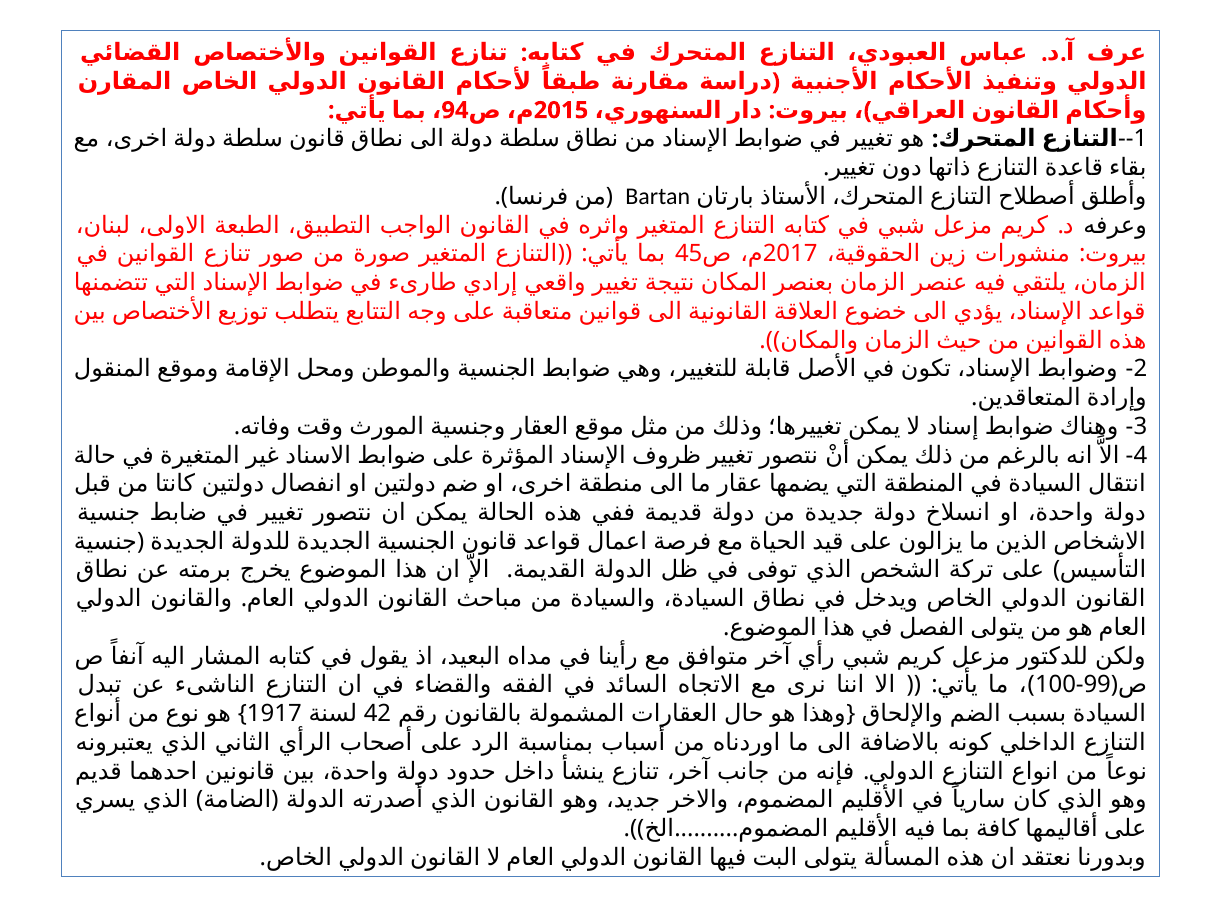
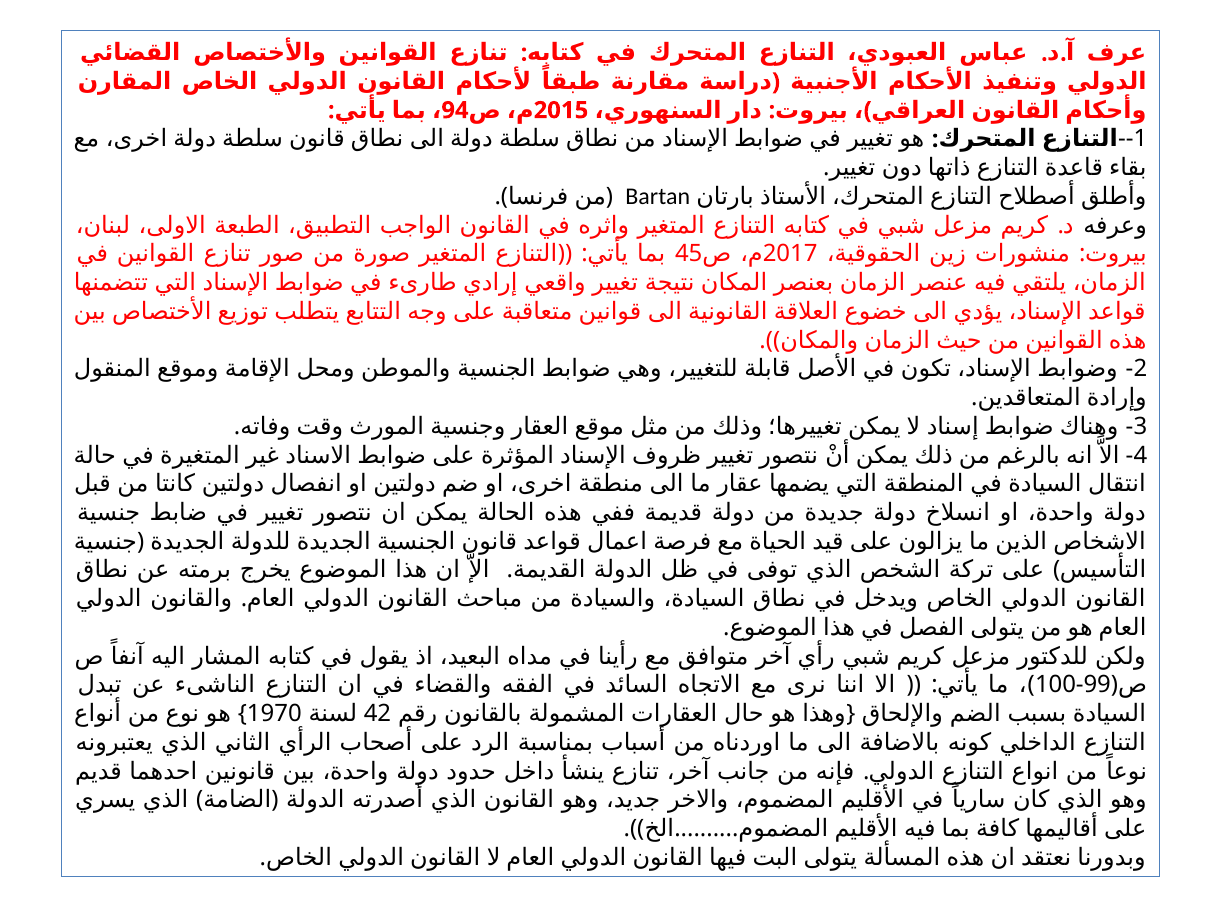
1917: 1917 -> 1970 (274, 714)
